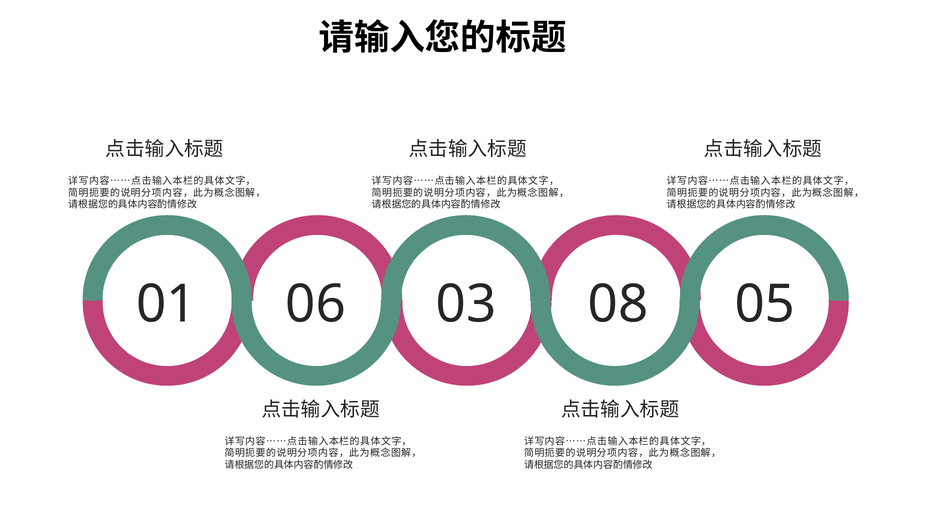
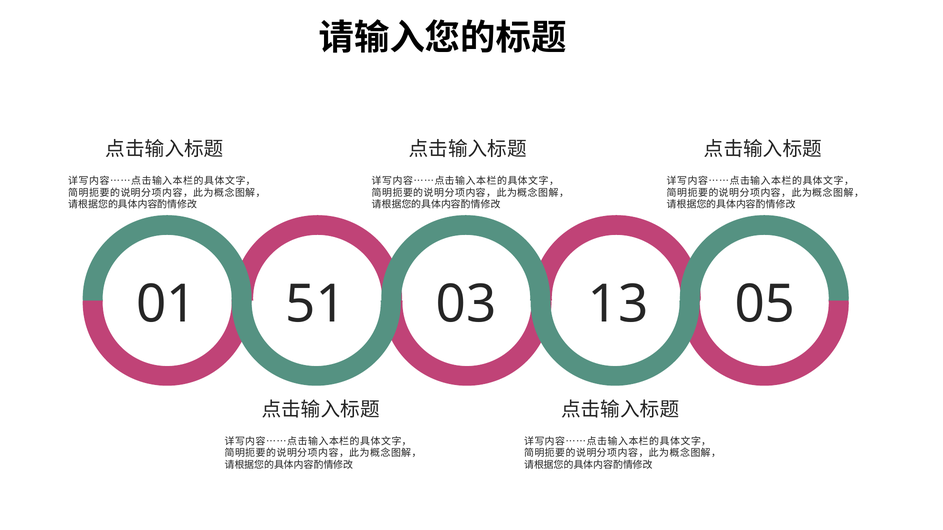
06: 06 -> 51 (316, 305)
08: 08 -> 13 (618, 305)
